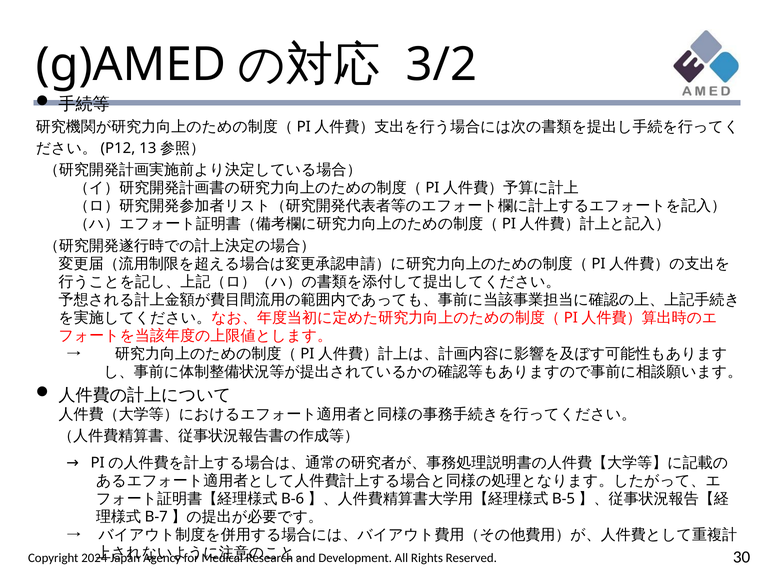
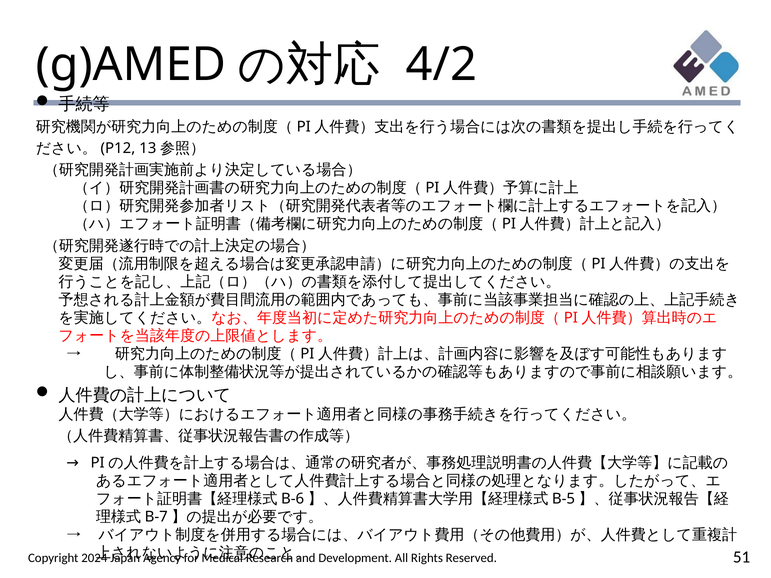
3/2: 3/2 -> 4/2 (441, 64)
30: 30 -> 51 (742, 558)
